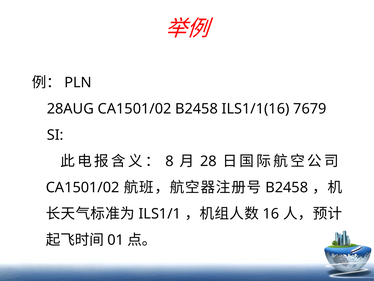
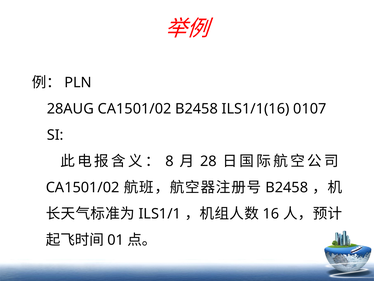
7679: 7679 -> 0107 (310, 109)
